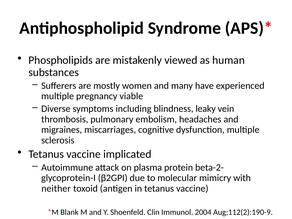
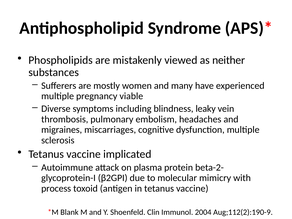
human: human -> neither (229, 60)
neither: neither -> process (56, 188)
